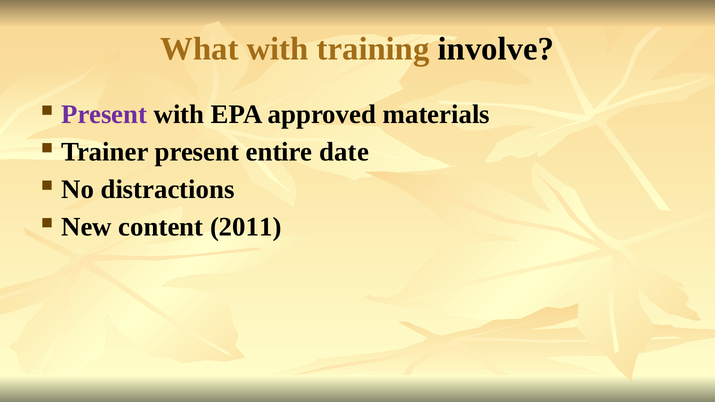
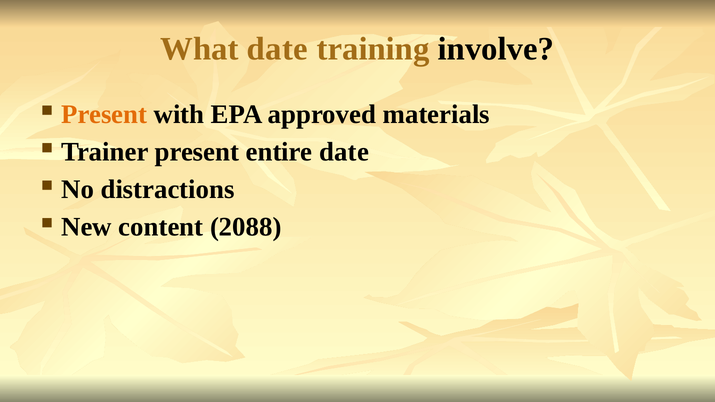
What with: with -> date (277, 49)
Present colour: purple -> orange (104, 114)
2011: 2011 -> 2088 (246, 227)
